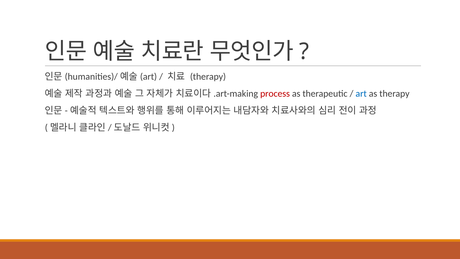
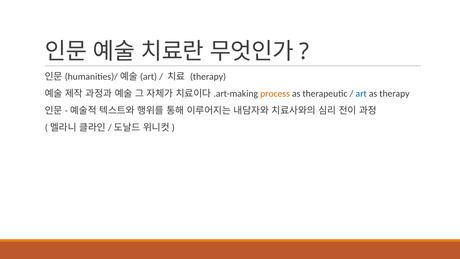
process colour: red -> orange (275, 94)
